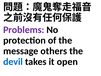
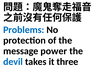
Problems colour: purple -> blue (24, 30)
others: others -> power (54, 51)
open: open -> three (67, 61)
